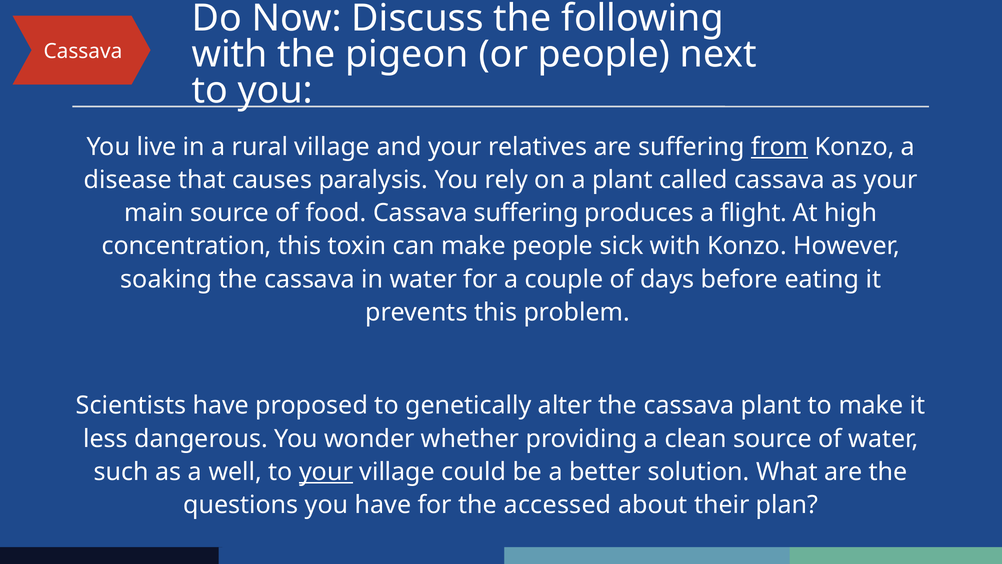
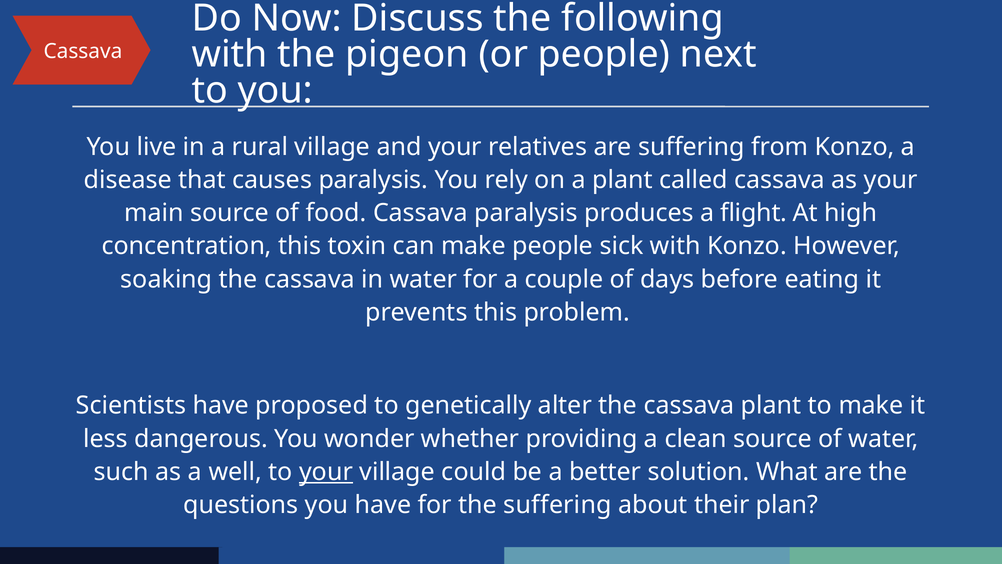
from underline: present -> none (780, 147)
Cassava suffering: suffering -> paralysis (526, 213)
the accessed: accessed -> suffering (558, 505)
